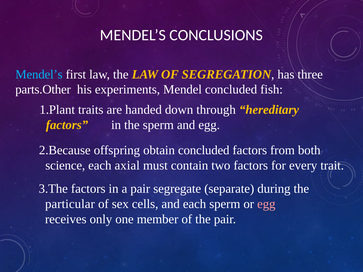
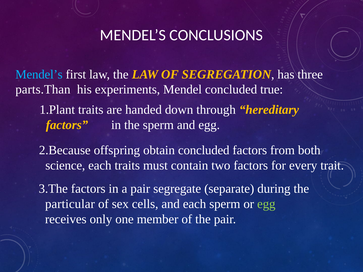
parts.Other: parts.Other -> parts.Than (43, 90)
fish: fish -> true (272, 90)
each axial: axial -> traits (127, 165)
egg colour: pink -> light green (266, 204)
